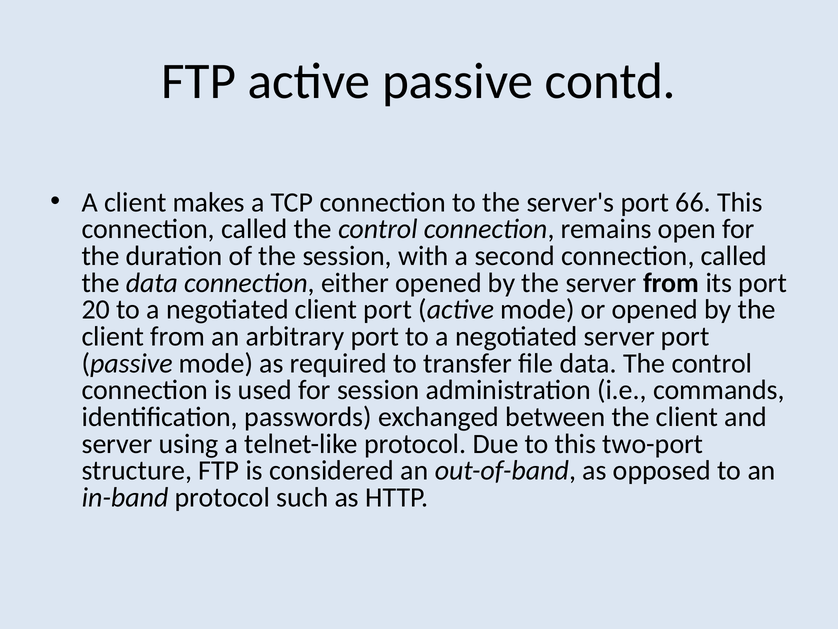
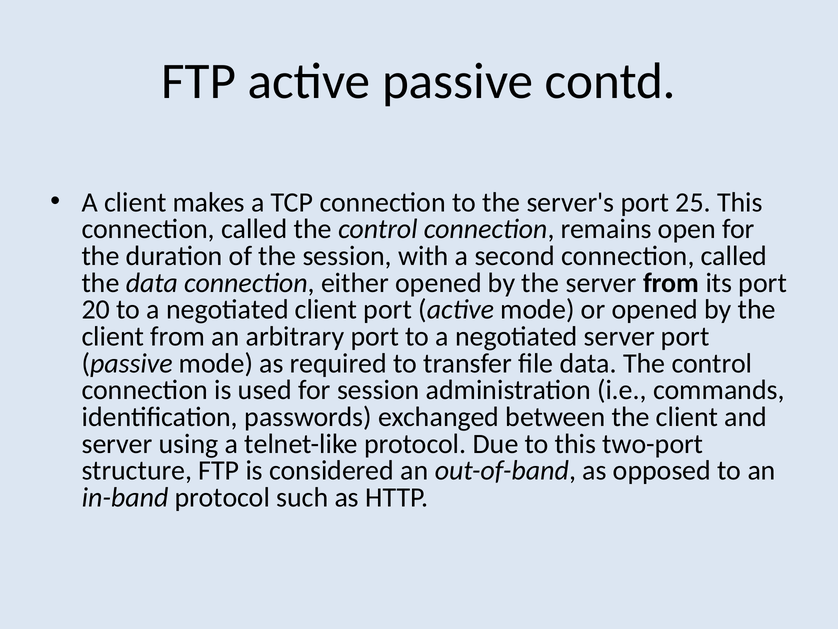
66: 66 -> 25 (693, 202)
